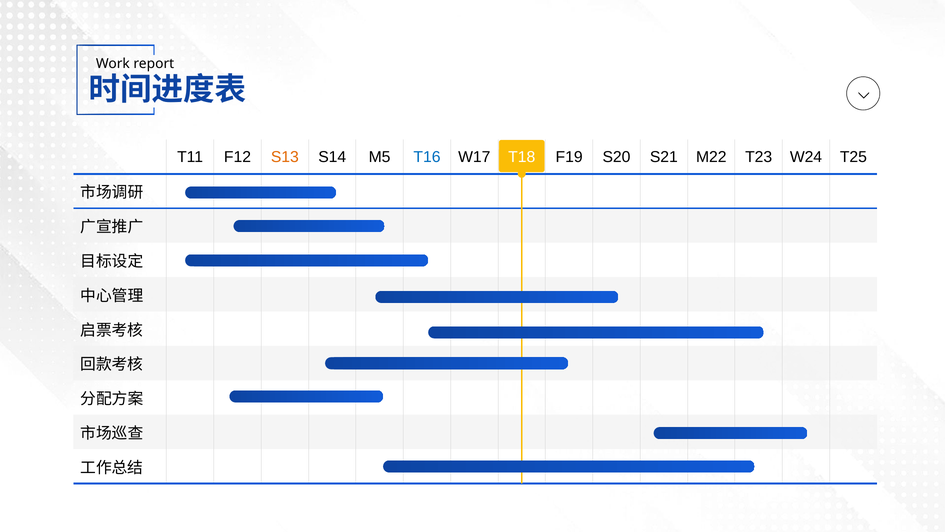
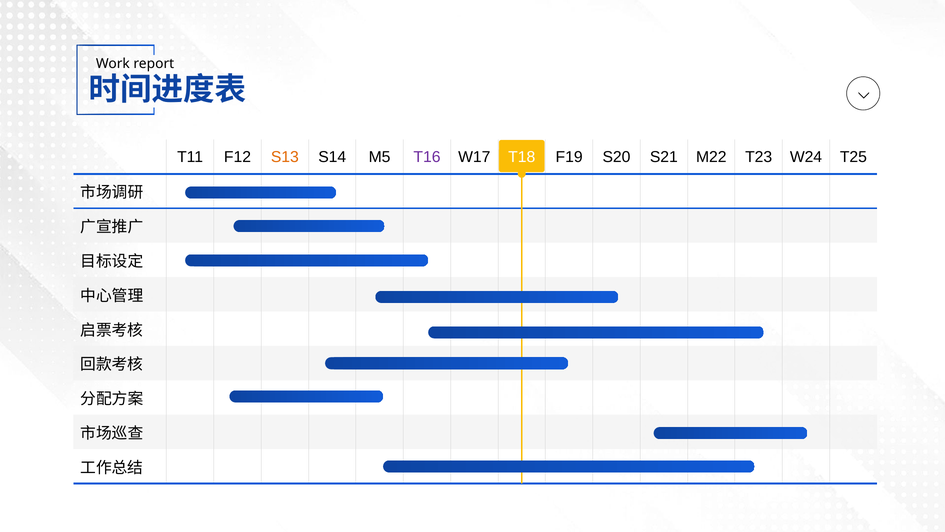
T16 colour: blue -> purple (427, 157)
